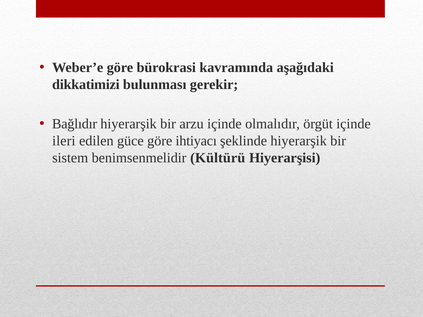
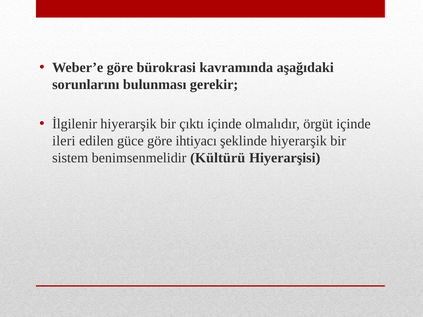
dikkatimizi: dikkatimizi -> sorunlarını (86, 85)
Bağlıdır: Bağlıdır -> İlgilenir (75, 124)
arzu: arzu -> çıktı (192, 124)
